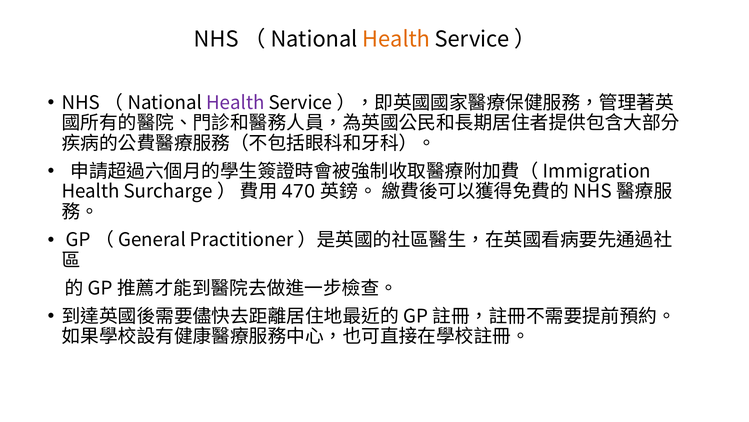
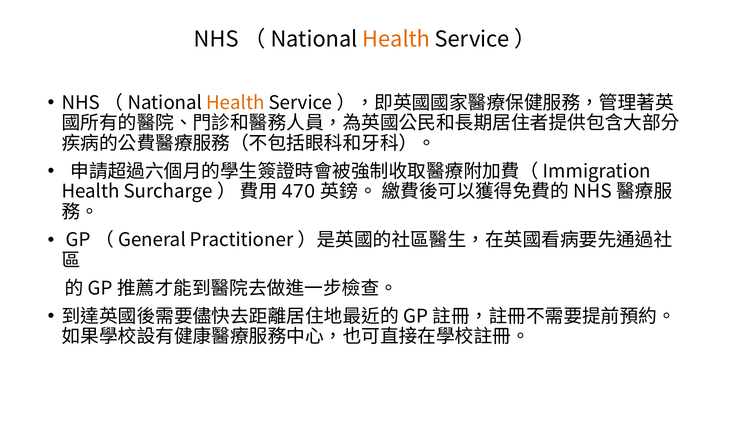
Health colour: purple -> orange (235, 103)
